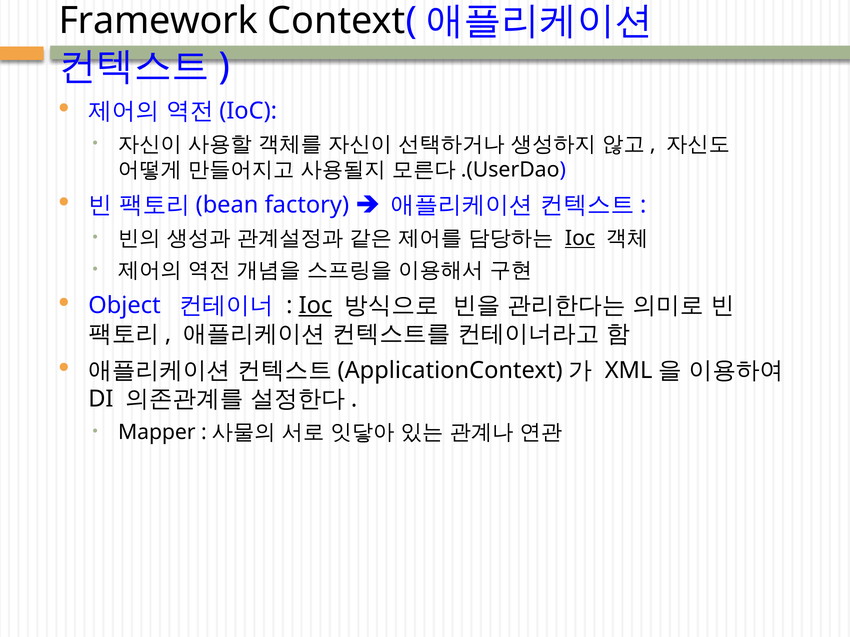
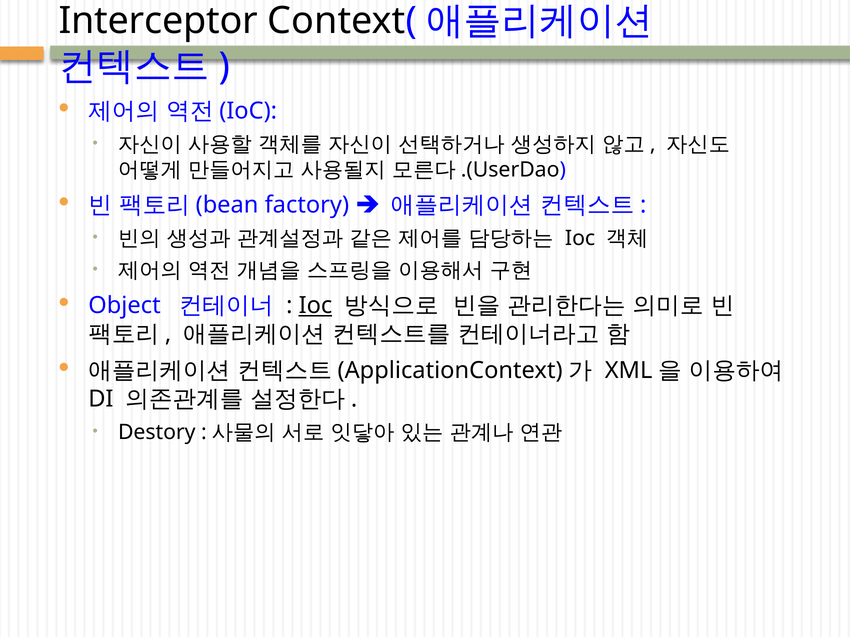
Framework: Framework -> Interceptor (158, 21)
Ioc underline: present -> none (580, 239)
Mapper: Mapper -> Destory (157, 432)
